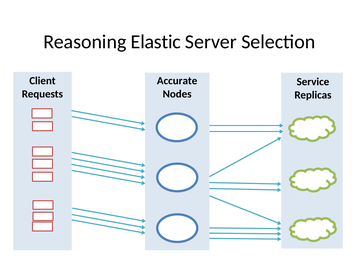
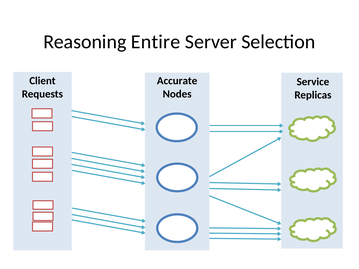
Elastic: Elastic -> Entire (156, 42)
